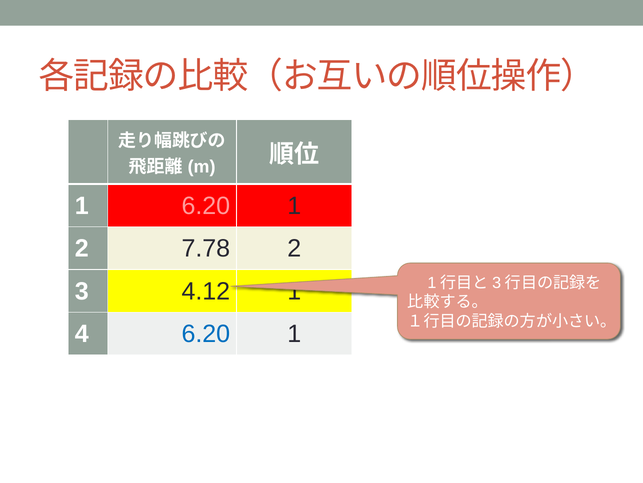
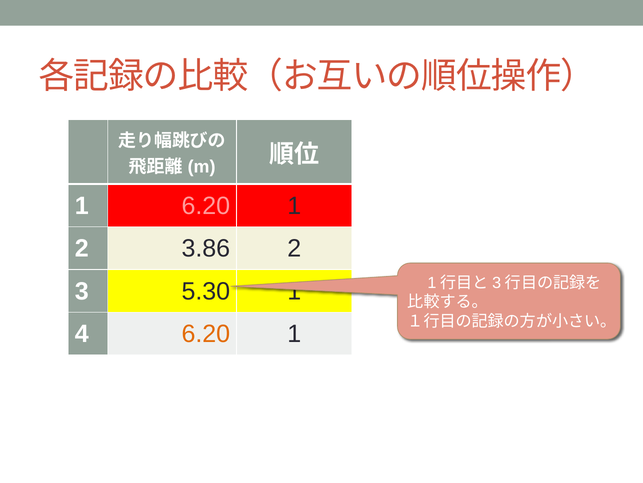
7.78: 7.78 -> 3.86 (206, 248)
4.12: 4.12 -> 5.30 (206, 291)
6.20 colour: blue -> orange (206, 334)
